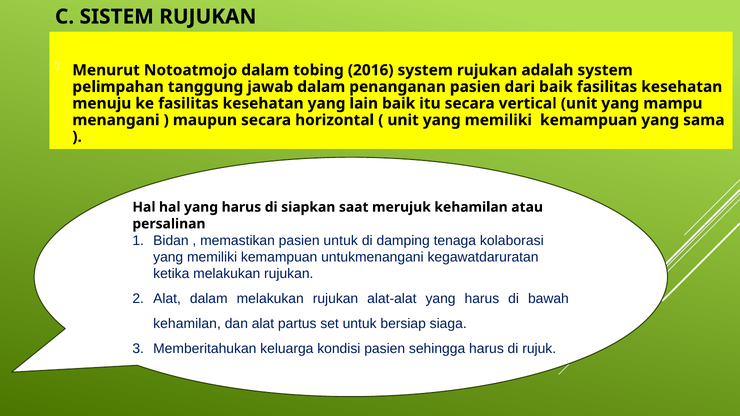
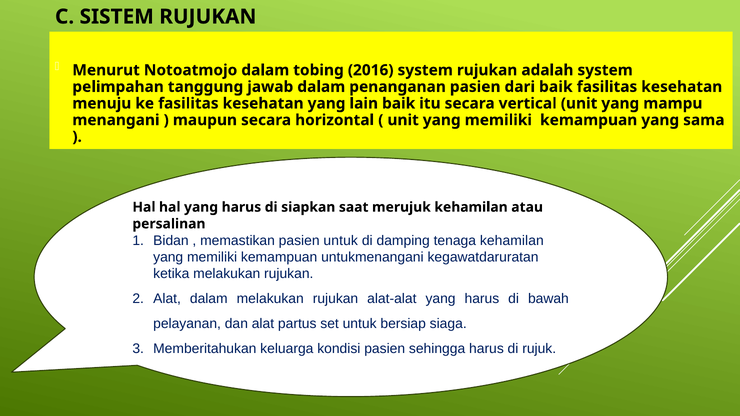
tenaga kolaborasi: kolaborasi -> kehamilan (512, 241)
kehamilan: kehamilan -> pelayanan (187, 324)
